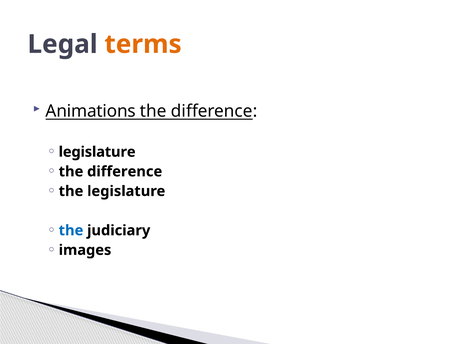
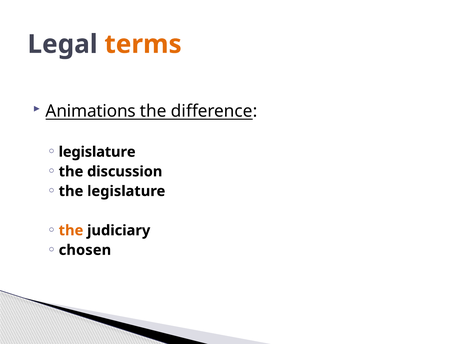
difference: difference -> discussion (125, 172)
the colour: blue -> orange (71, 231)
images: images -> chosen (85, 250)
